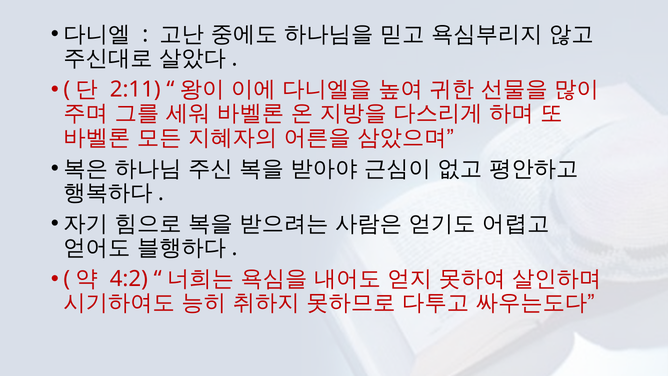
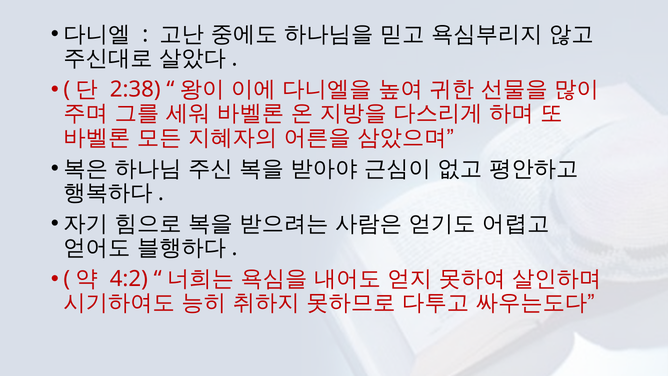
2:11: 2:11 -> 2:38 (135, 89)
